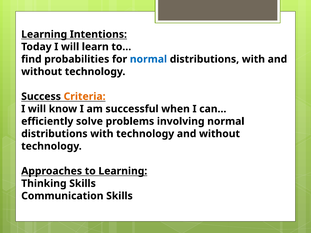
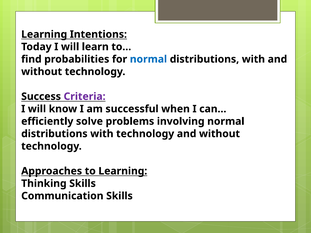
Criteria colour: orange -> purple (85, 97)
